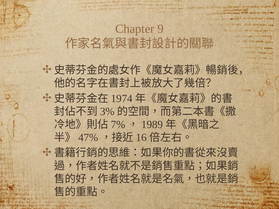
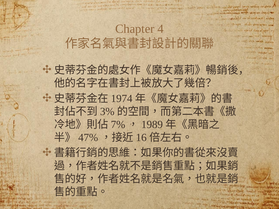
9: 9 -> 4 (161, 29)
